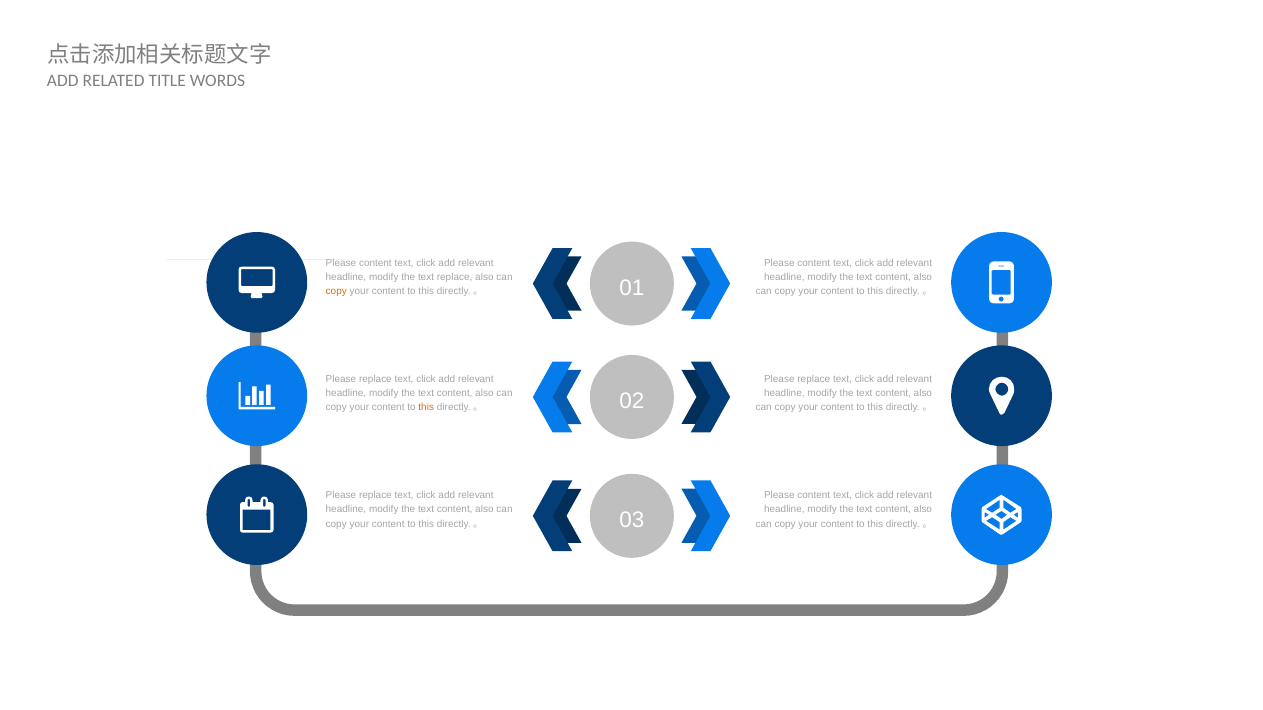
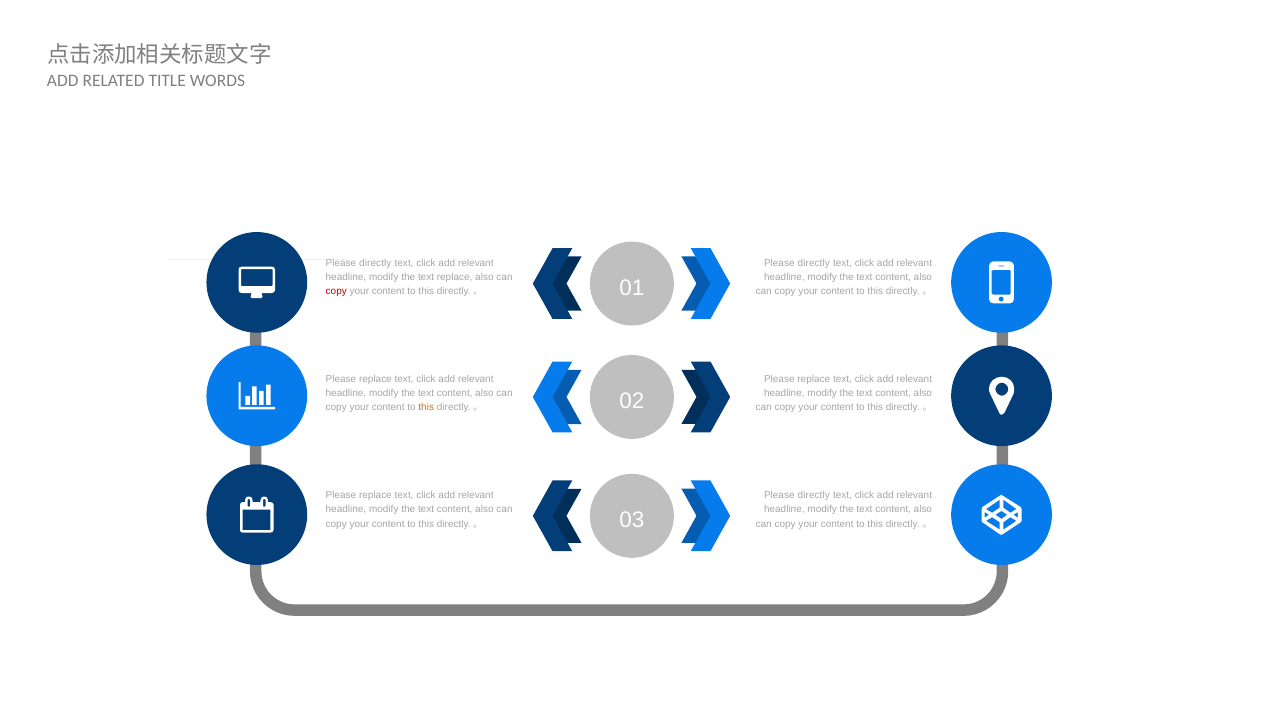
content: content -> directly (375, 263)
content: content -> directly (814, 263)
copy colour: orange -> red (336, 292)
content: content -> directly (814, 495)
